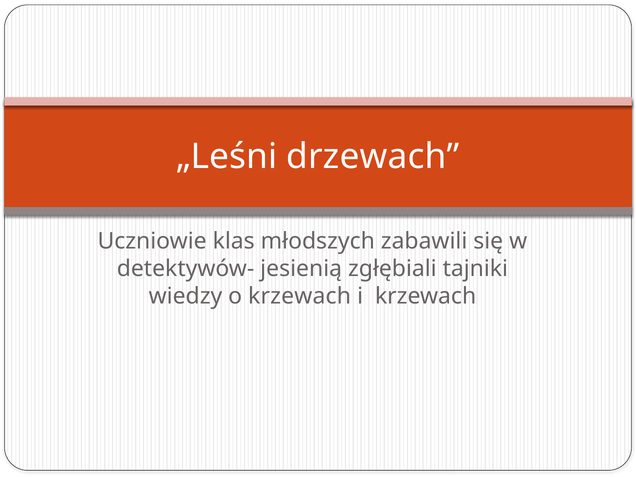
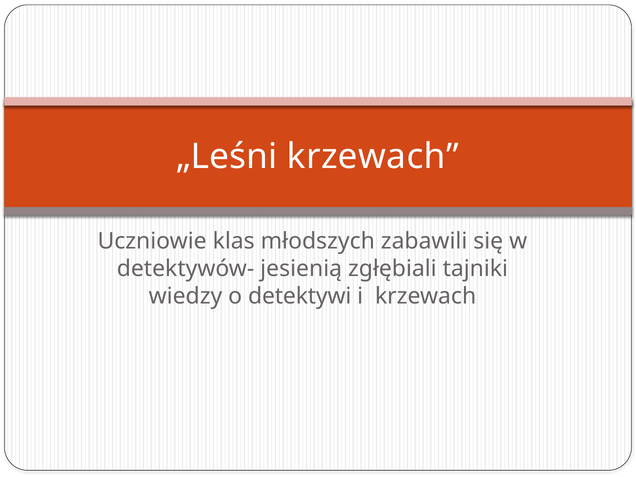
„Leśni drzewach: drzewach -> krzewach (373, 157)
o krzewach: krzewach -> detektywi (300, 296)
